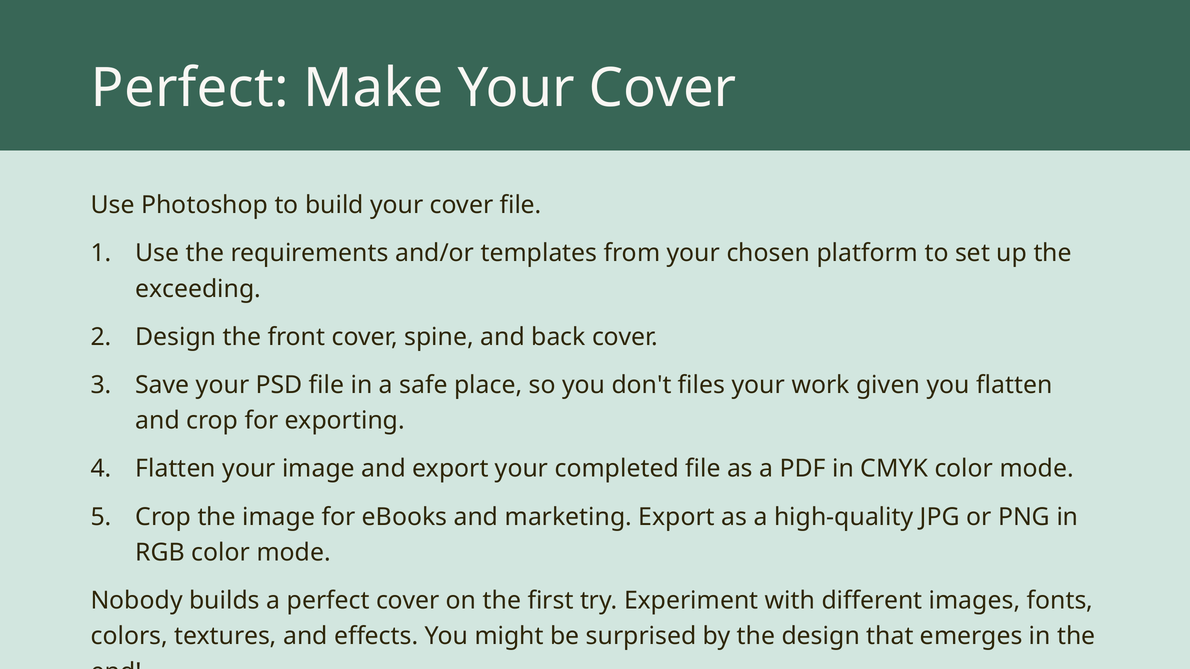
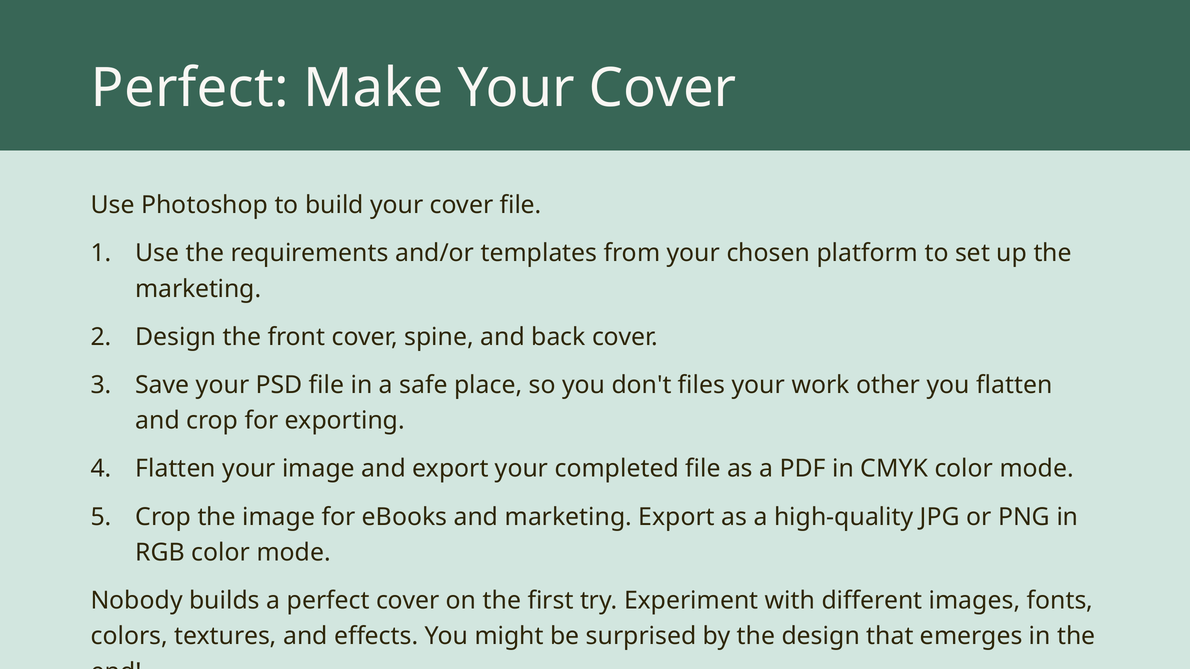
exceeding: exceeding -> marketing (198, 289)
given: given -> other (888, 385)
